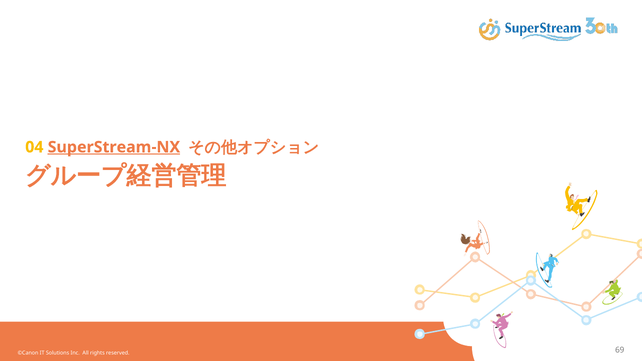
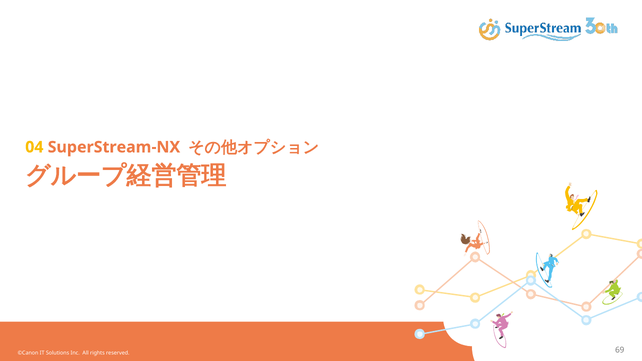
SuperStream-NX underline: present -> none (114, 147)
